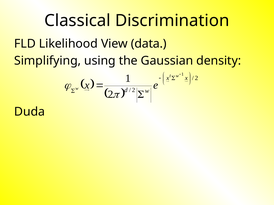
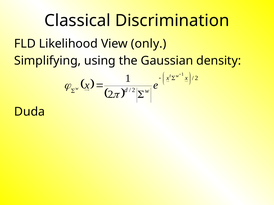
data: data -> only (149, 44)
